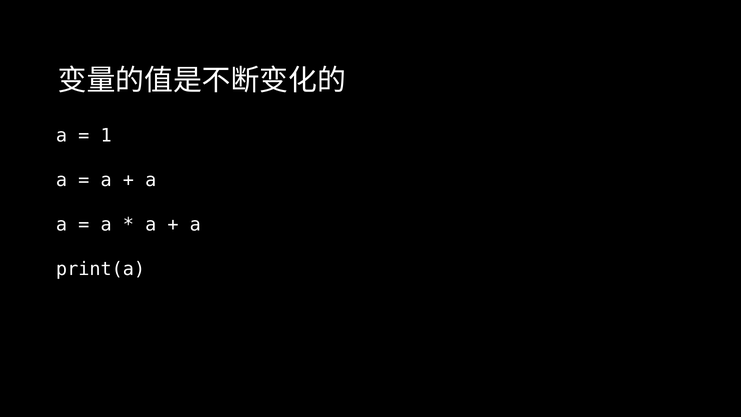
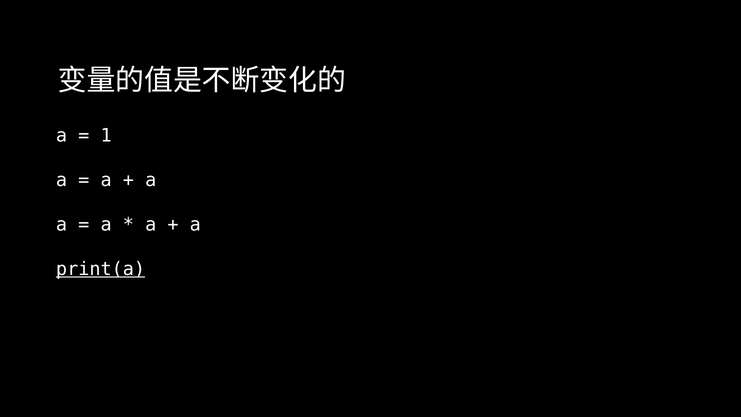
print(a underline: none -> present (101, 269)
